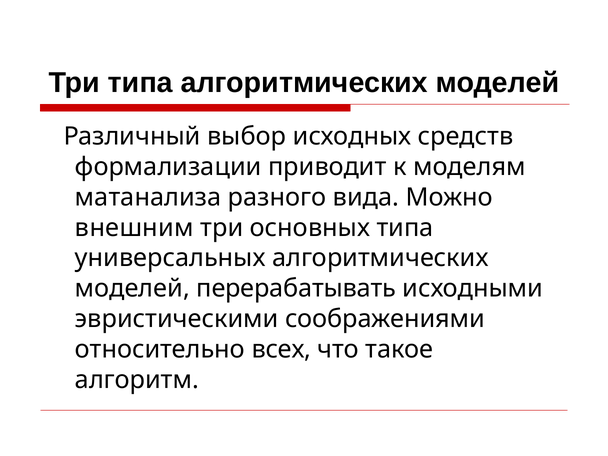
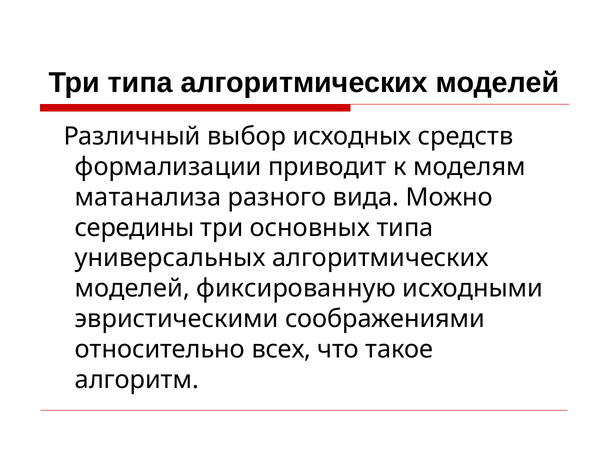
внешним: внешним -> середины (135, 228)
перерабатывать: перерабатывать -> фиксированную (296, 289)
